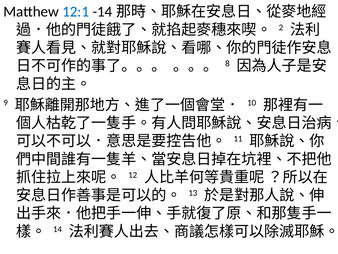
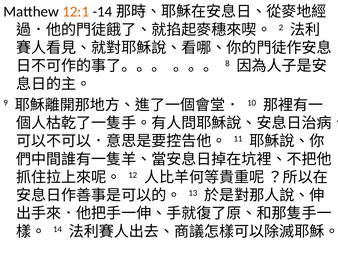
12:1 colour: blue -> orange (76, 12)
